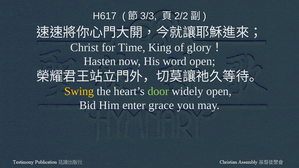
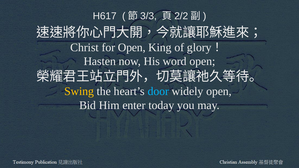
for Time: Time -> Open (132, 47)
door colour: light green -> light blue (158, 91)
grace: grace -> today (161, 105)
